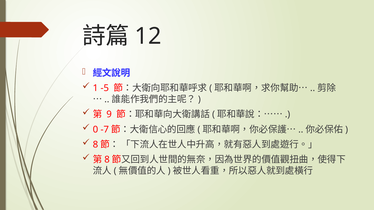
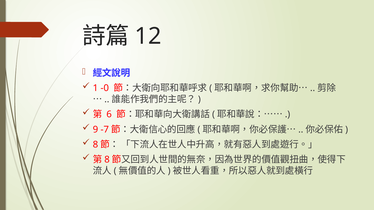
-5: -5 -> -0 (105, 88)
9: 9 -> 6 (109, 115)
0: 0 -> 9 (95, 130)
